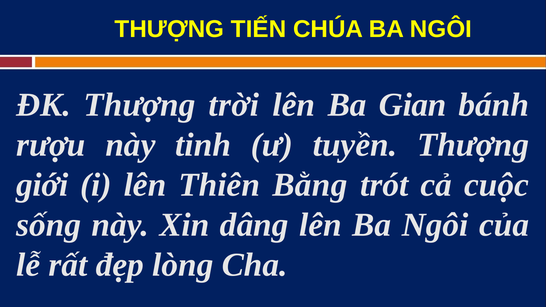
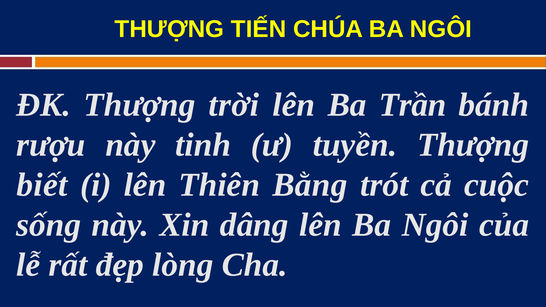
Gian: Gian -> Trần (413, 105)
giới: giới -> biết (42, 185)
